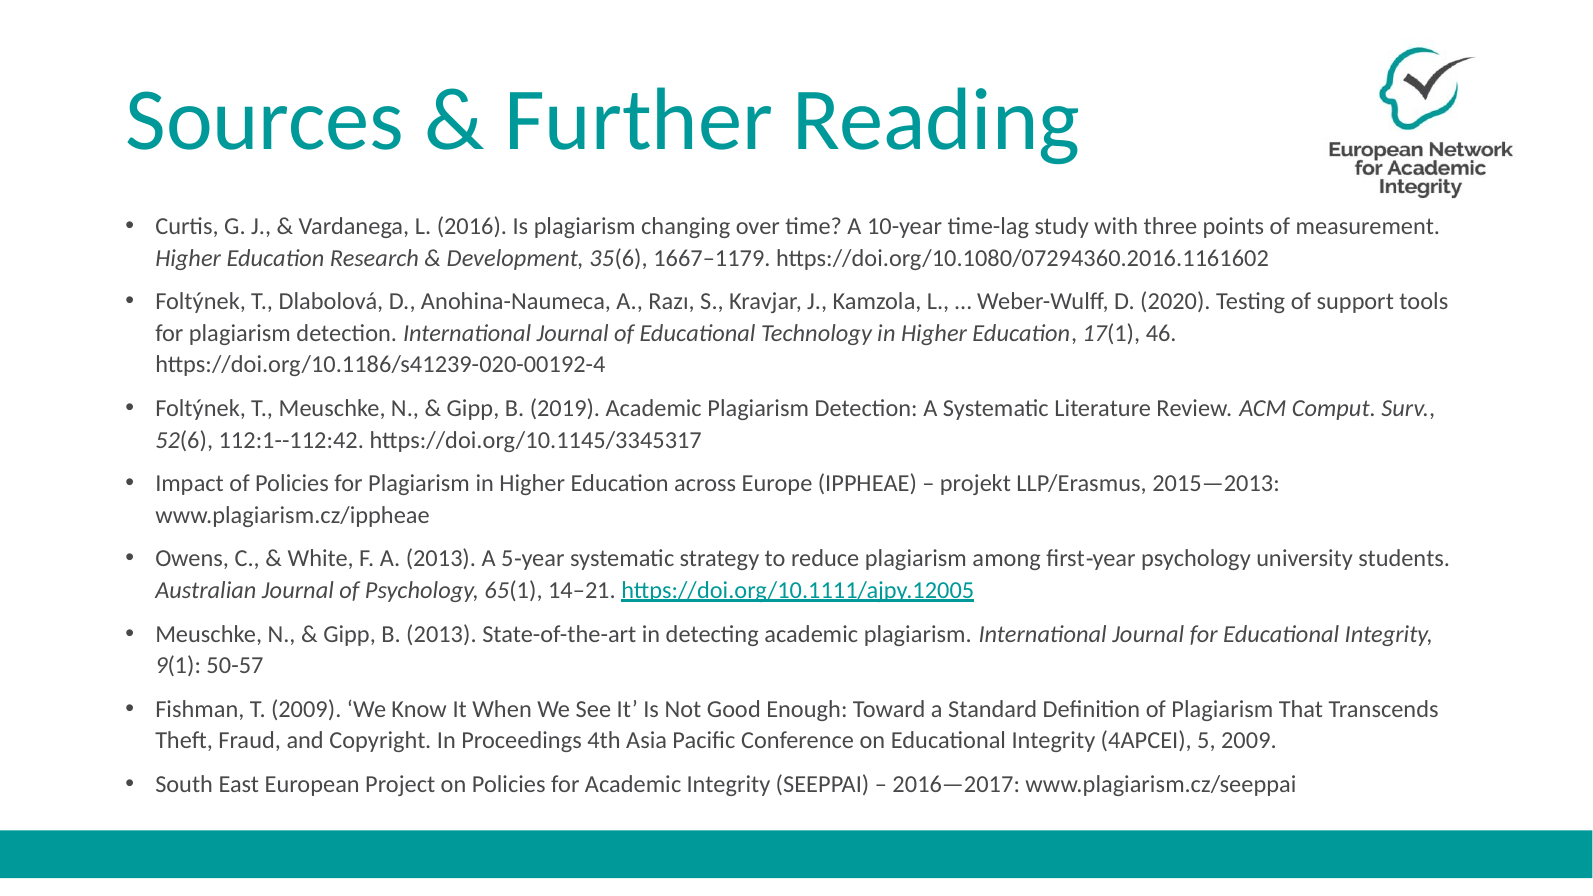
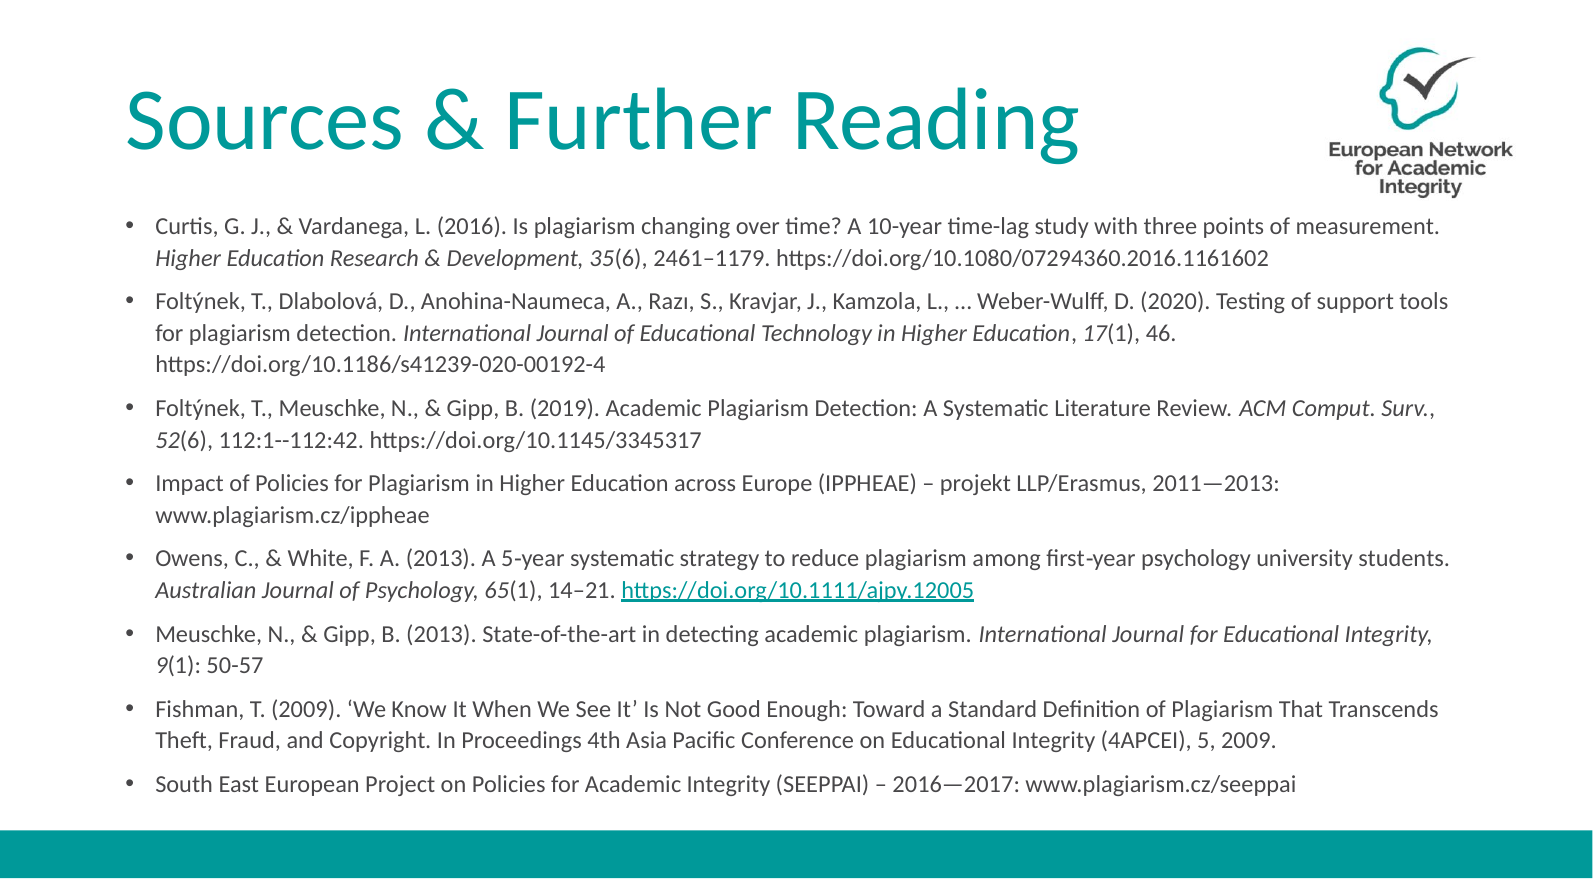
1667–1179: 1667–1179 -> 2461–1179 (712, 258)
2015—2013: 2015—2013 -> 2011—2013 (1216, 483)
